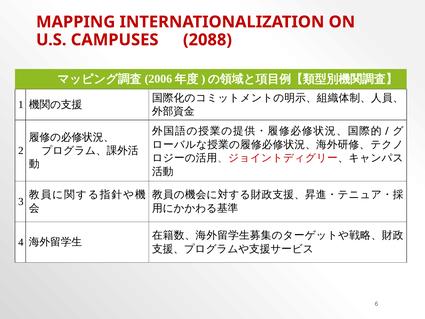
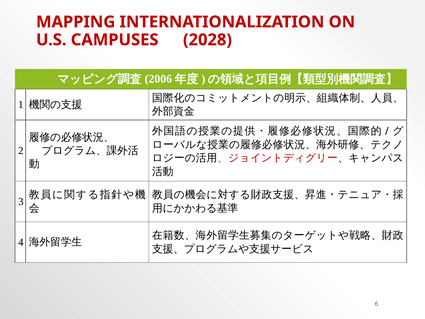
2088: 2088 -> 2028 (207, 40)
